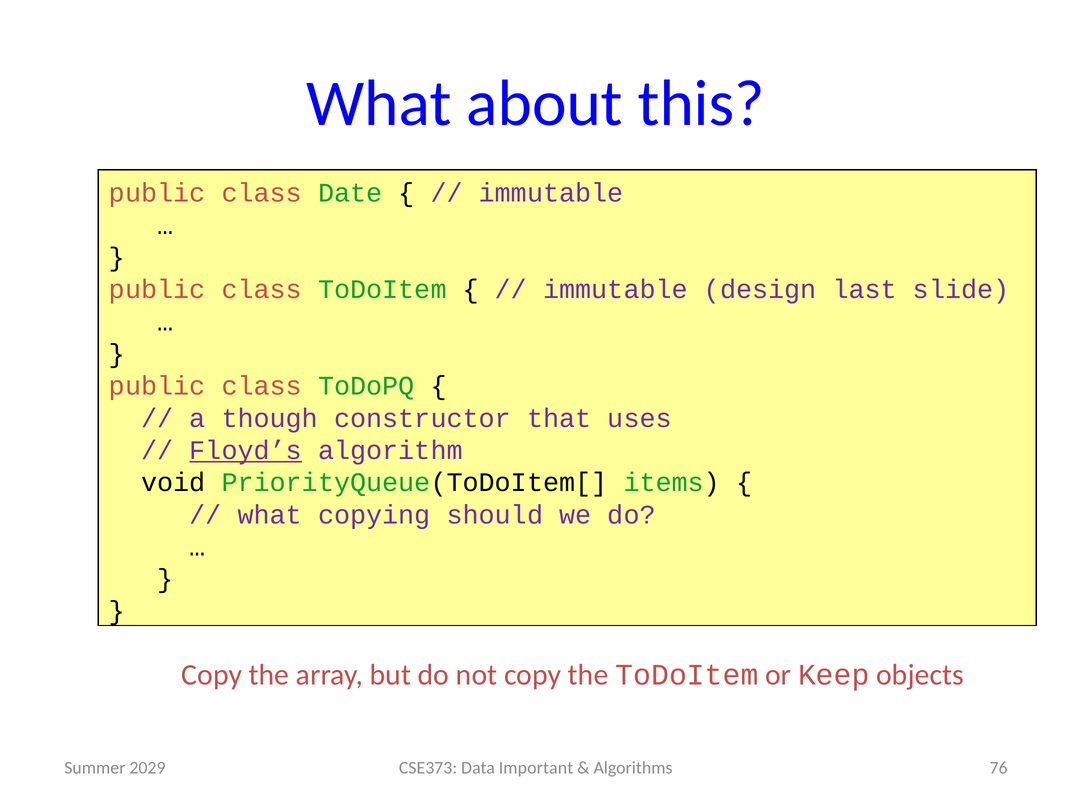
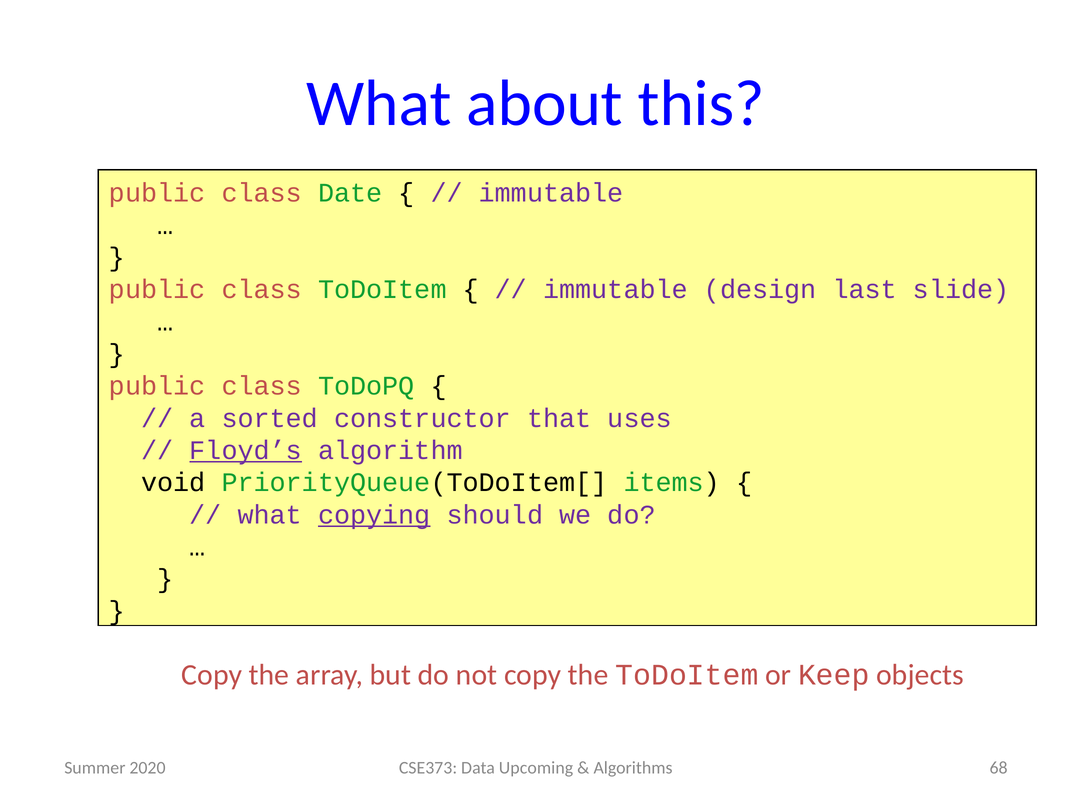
though: though -> sorted (270, 418)
copying underline: none -> present (374, 515)
Important: Important -> Upcoming (536, 768)
76: 76 -> 68 (999, 768)
2029: 2029 -> 2020 (147, 768)
